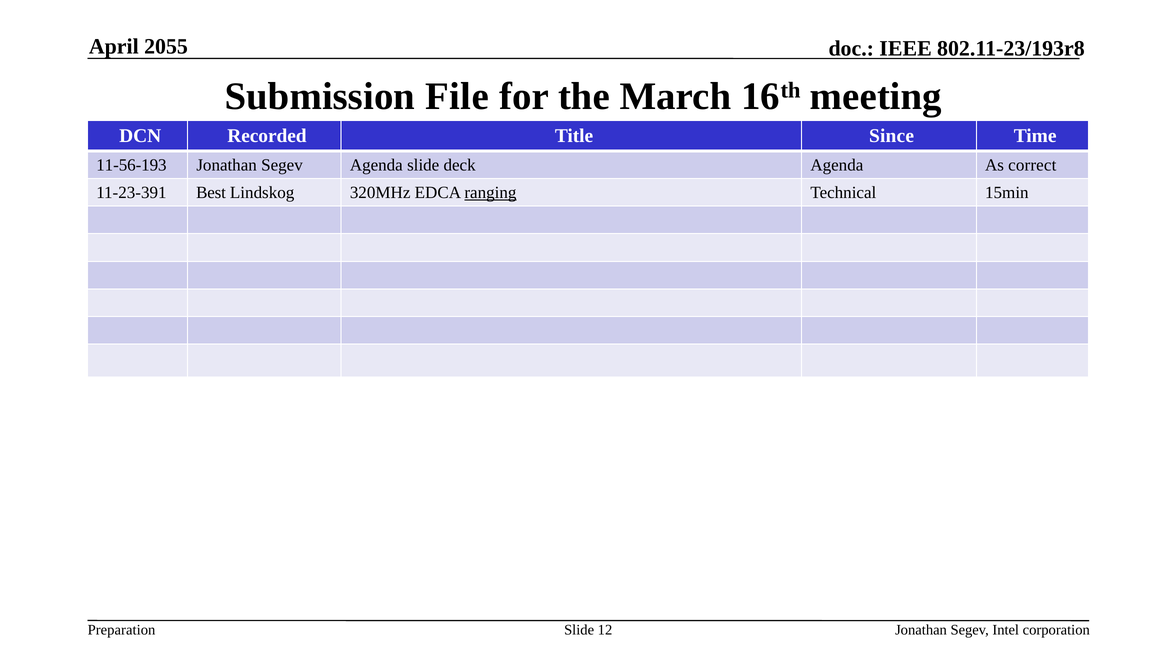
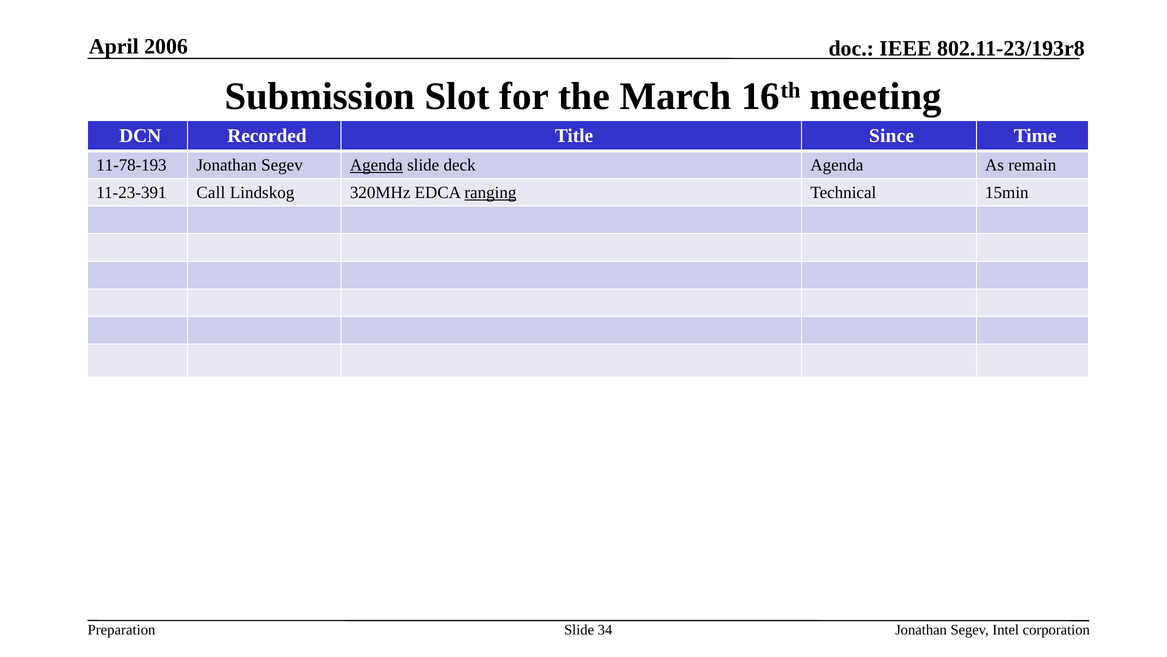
2055: 2055 -> 2006 (166, 46)
File: File -> Slot (457, 96)
11-56-193: 11-56-193 -> 11-78-193 (131, 165)
Agenda underline: none -> present (376, 165)
correct: correct -> remain (1032, 165)
Best: Best -> Call (211, 192)
12: 12 -> 34 (605, 630)
